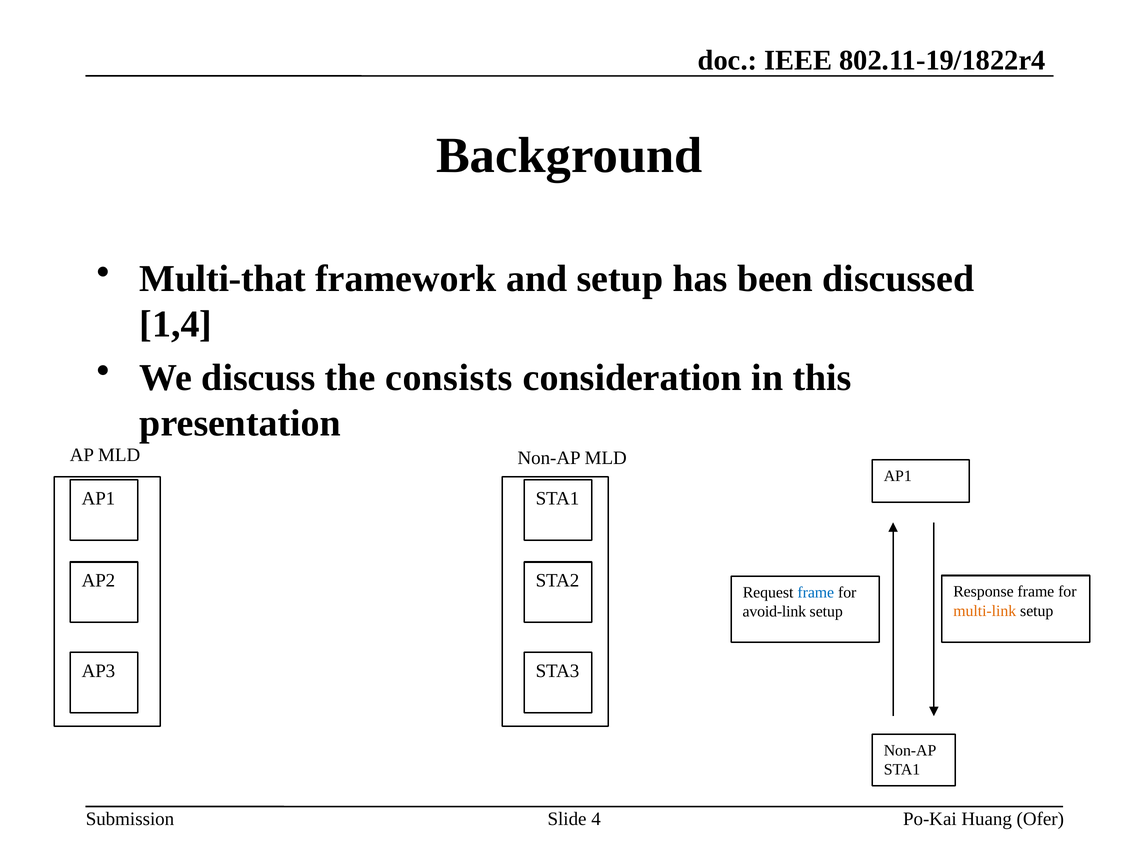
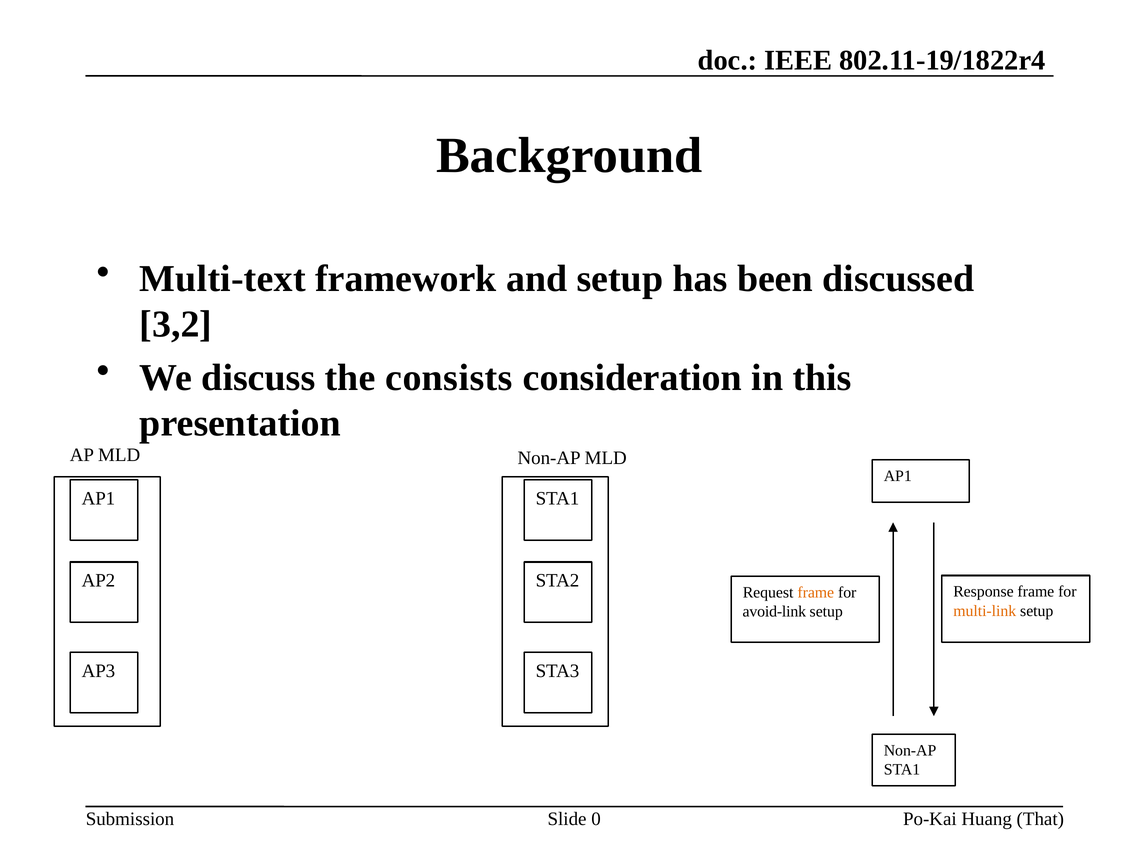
Multi-that: Multi-that -> Multi-text (223, 279)
1,4: 1,4 -> 3,2 (176, 325)
frame colour: blue -> orange (816, 593)
4: 4 -> 0 (596, 819)
Ofer: Ofer -> That (1040, 819)
